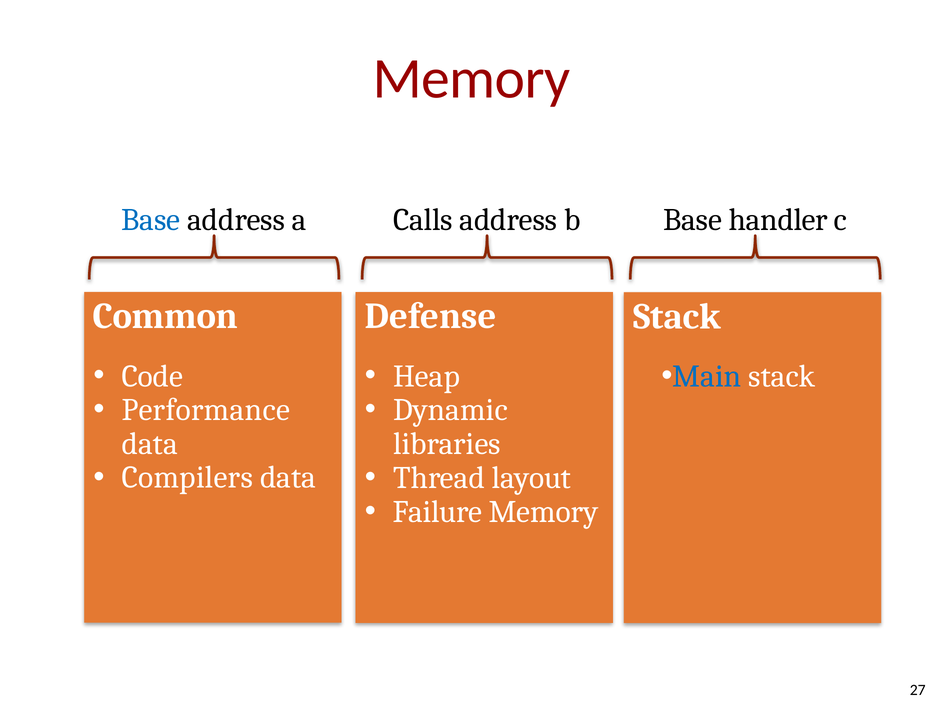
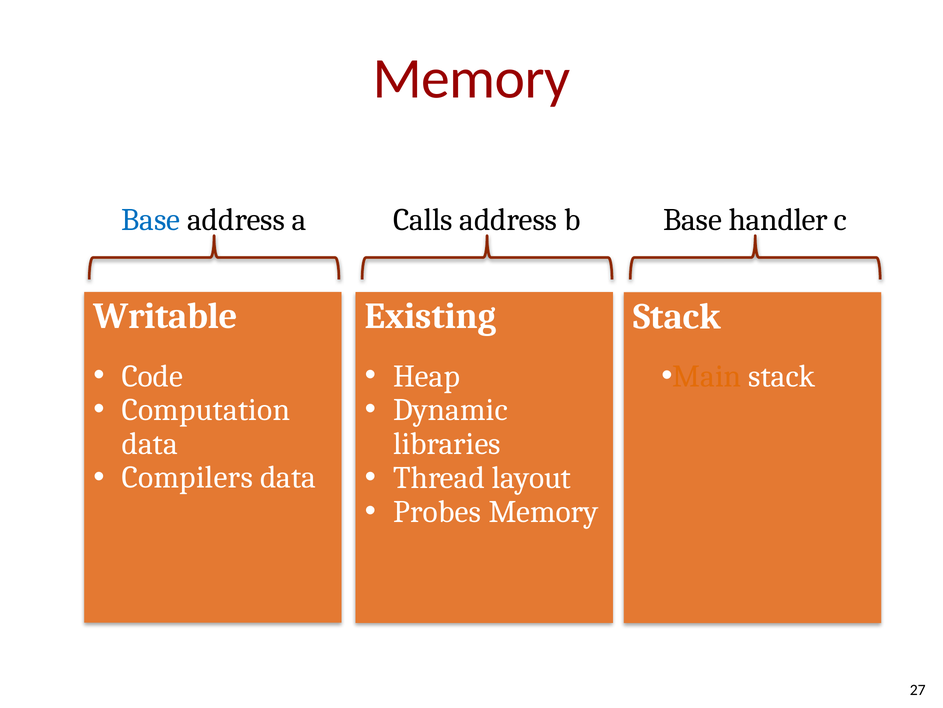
Common: Common -> Writable (165, 316)
Defense: Defense -> Existing (431, 316)
Main colour: blue -> orange (707, 376)
Performance: Performance -> Computation (206, 409)
Failure: Failure -> Probes (437, 511)
